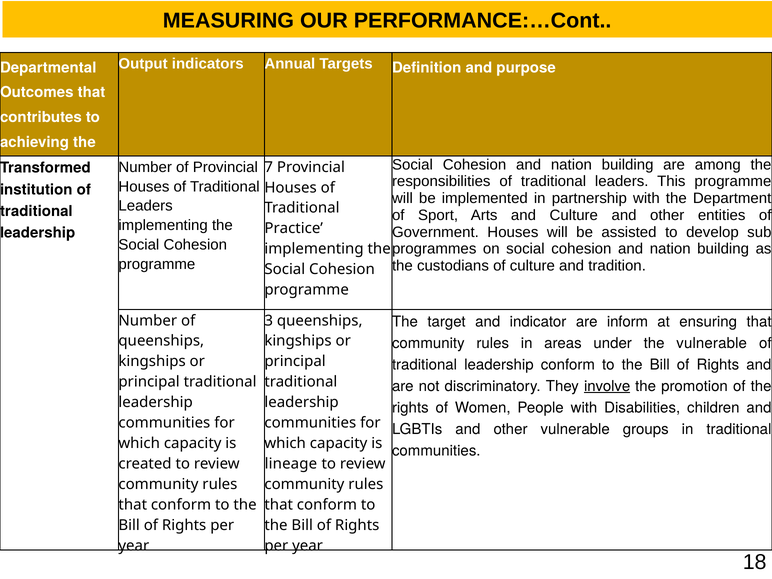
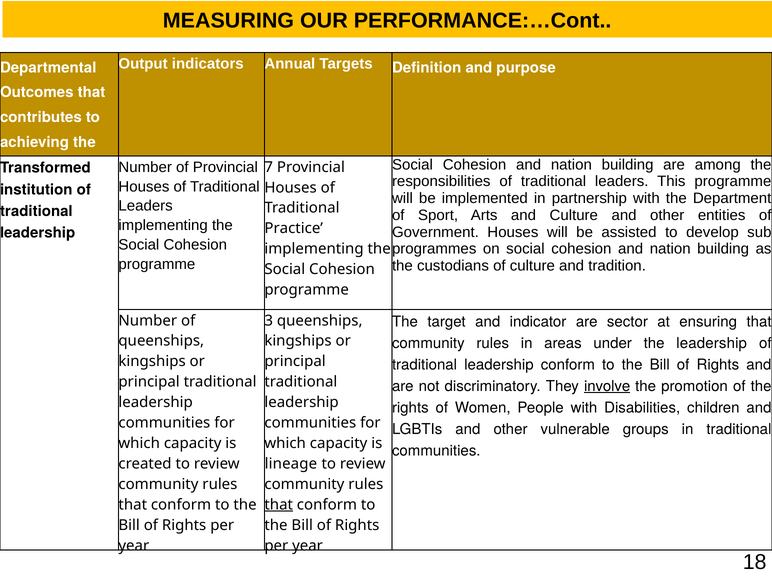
inform: inform -> sector (627, 322)
the vulnerable: vulnerable -> leadership (712, 343)
that underline: none -> present (279, 505)
